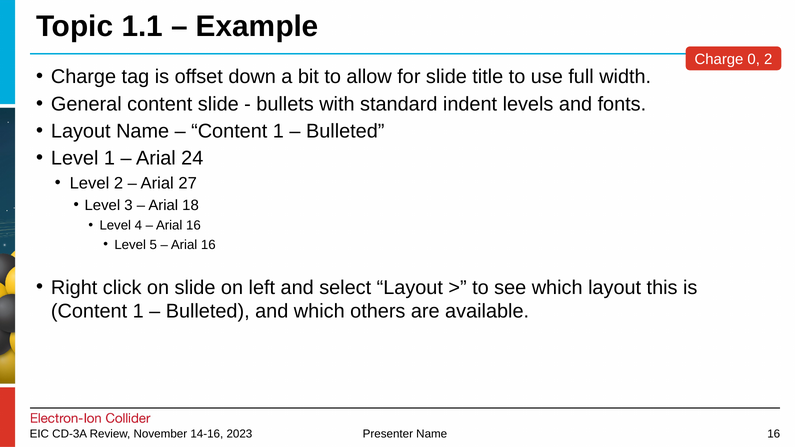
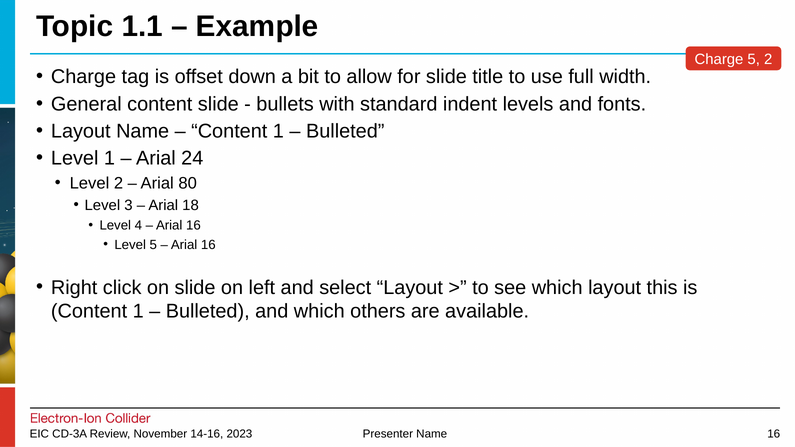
Charge 0: 0 -> 5 (754, 59)
27: 27 -> 80 (188, 183)
